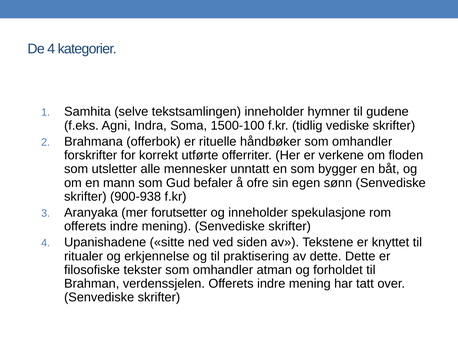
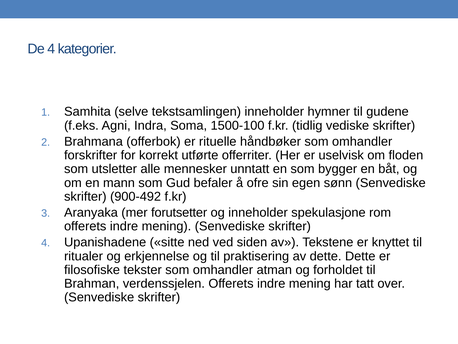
verkene: verkene -> uselvisk (341, 155)
900-938: 900-938 -> 900-492 (136, 196)
